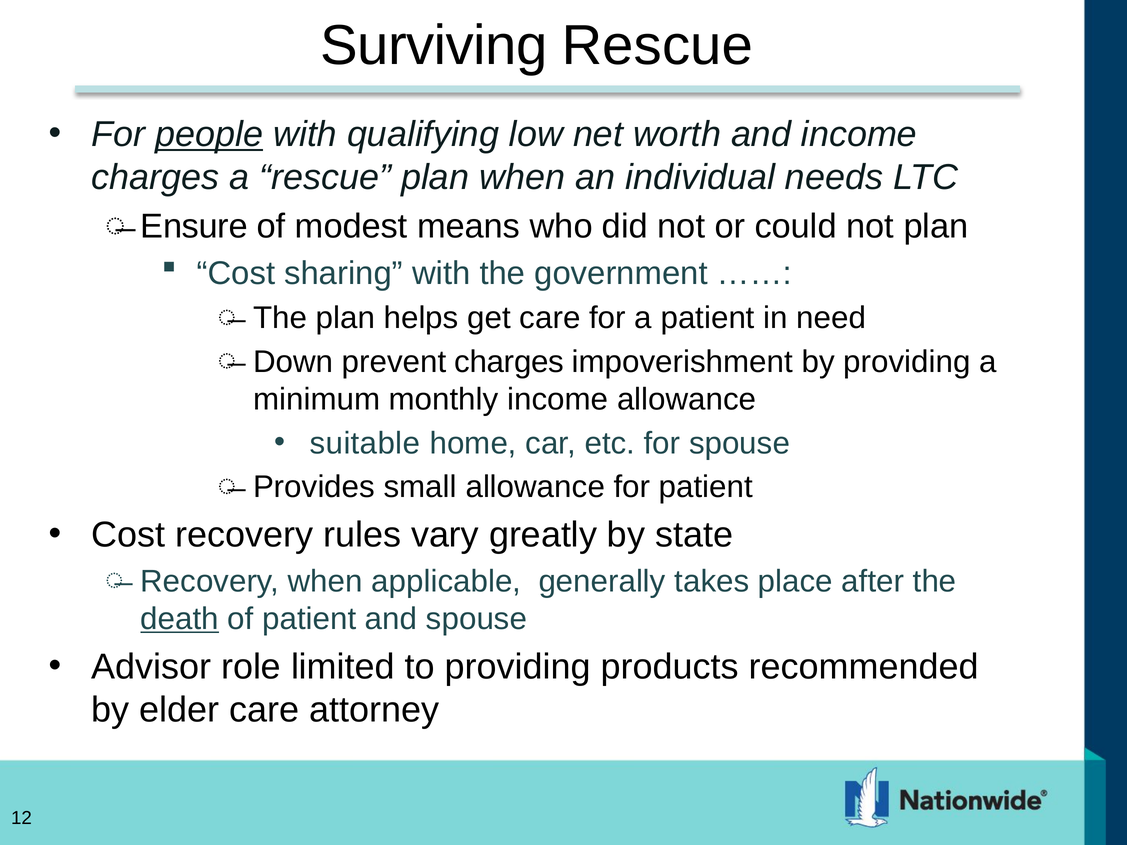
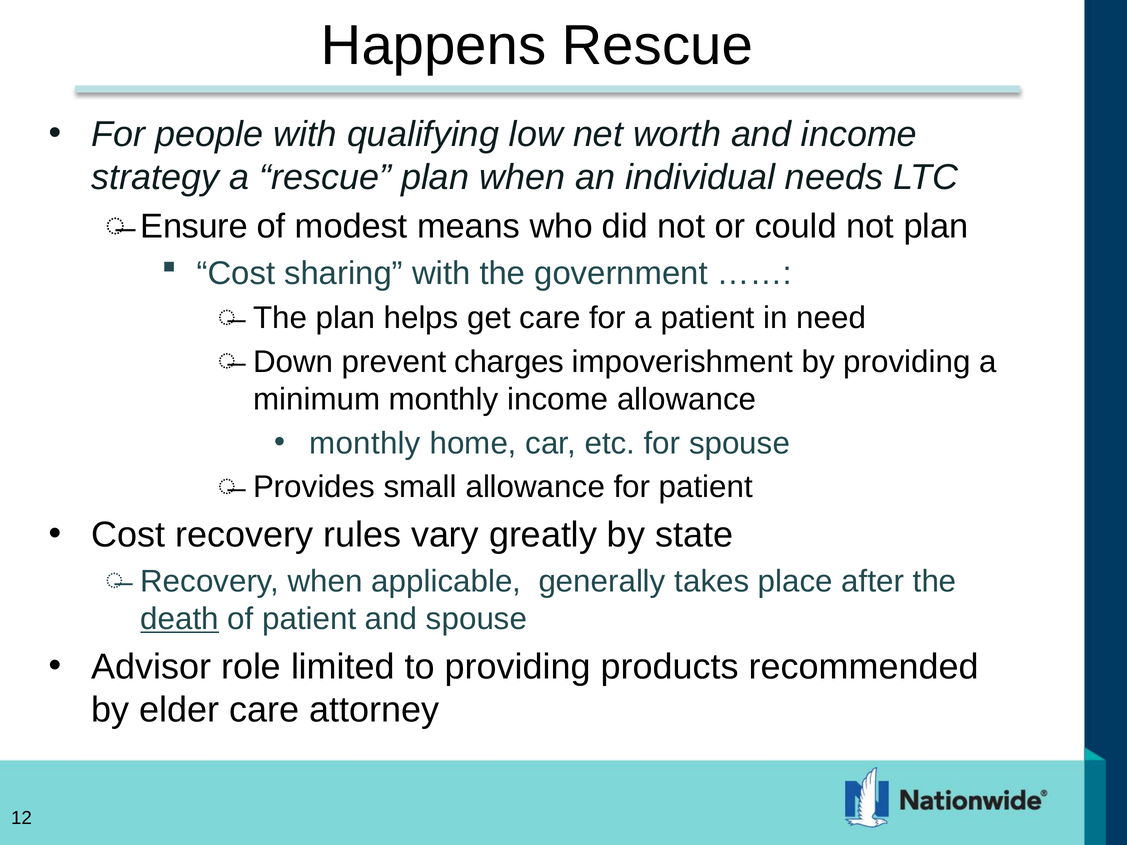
Surviving: Surviving -> Happens (434, 46)
people underline: present -> none (209, 134)
charges: charges -> strategy (155, 178)
suitable: suitable -> monthly (365, 443)
